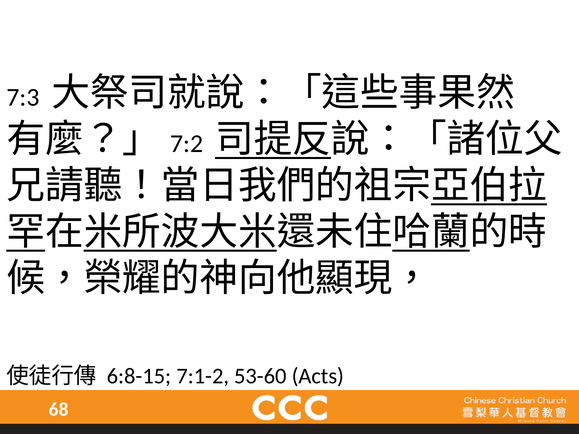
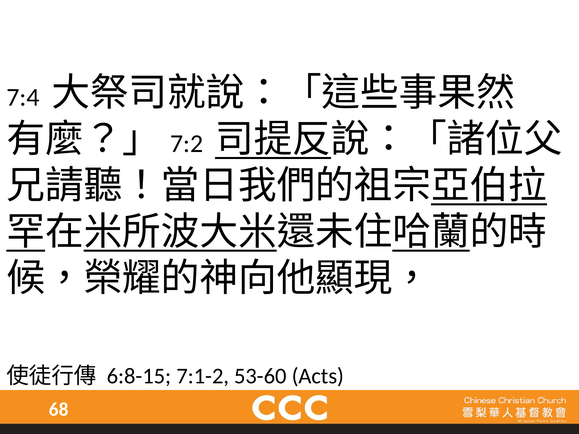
7:3: 7:3 -> 7:4 (23, 98)
